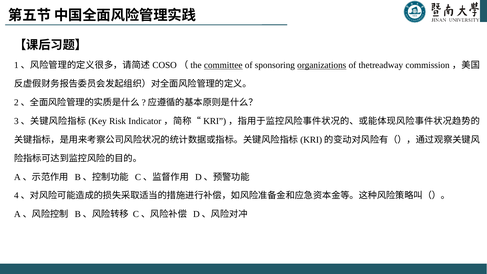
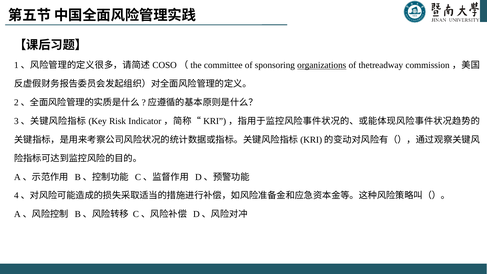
committee underline: present -> none (223, 65)
